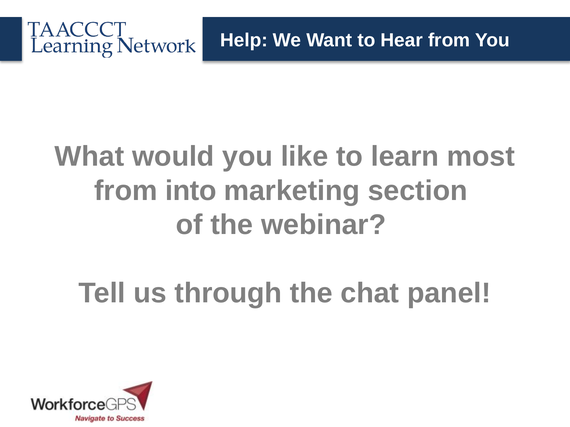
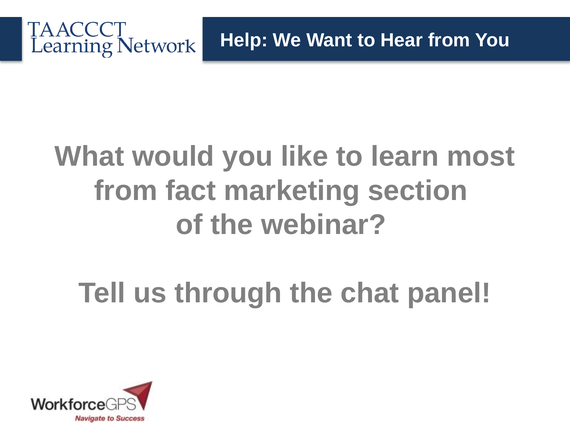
into: into -> fact (191, 191)
